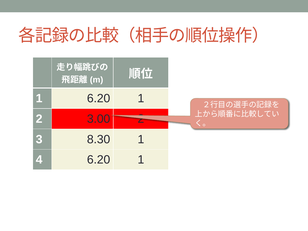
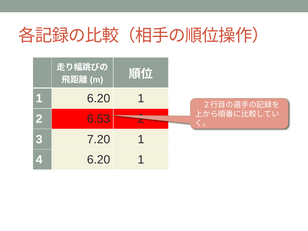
3.00: 3.00 -> 6.53 (99, 119)
8.30: 8.30 -> 7.20 (99, 139)
